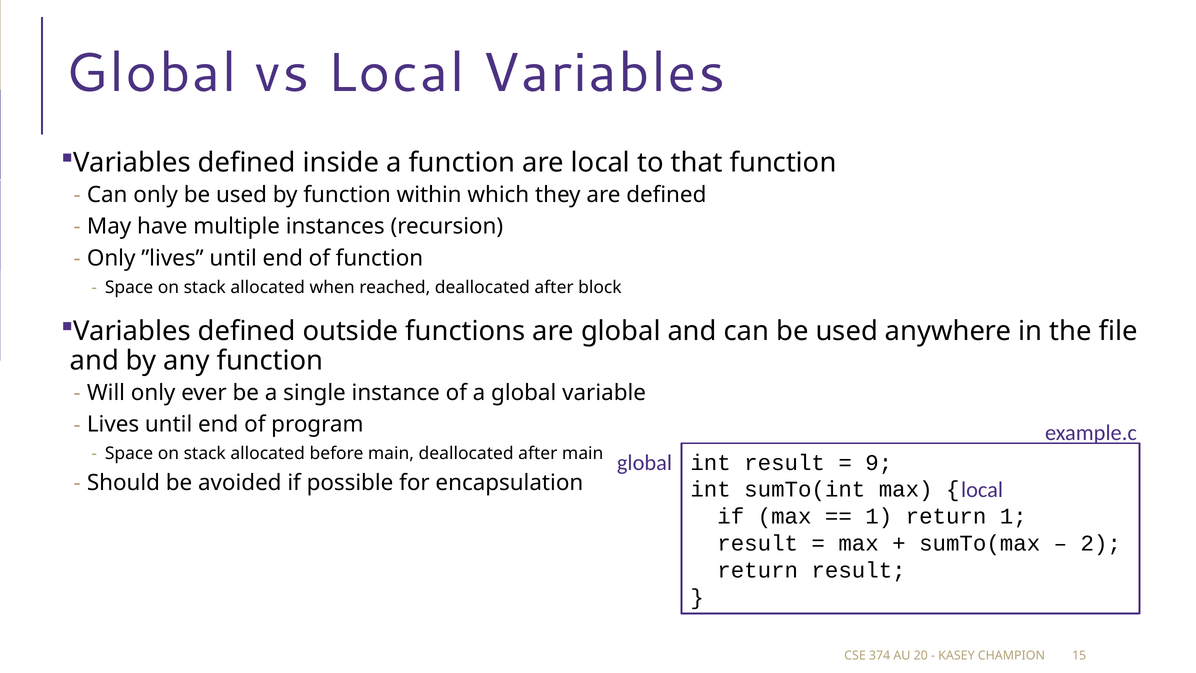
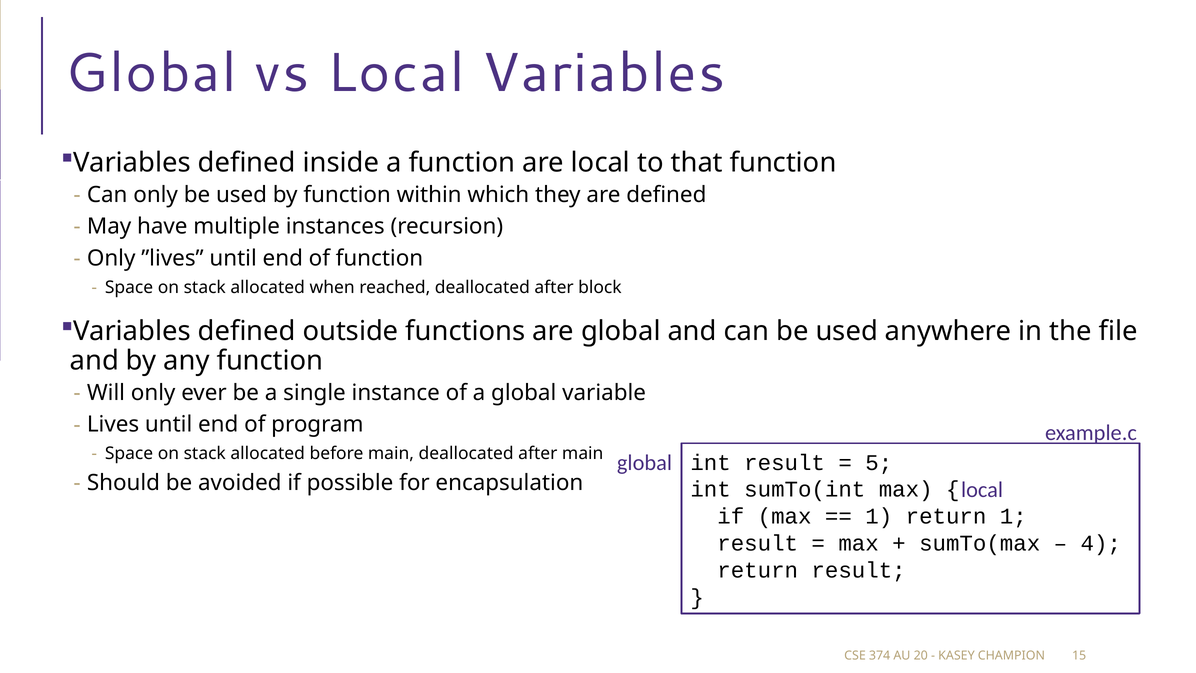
9: 9 -> 5 (879, 462)
2: 2 -> 4 (1101, 543)
